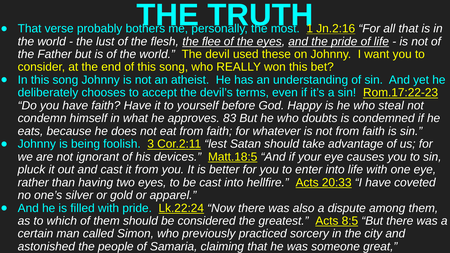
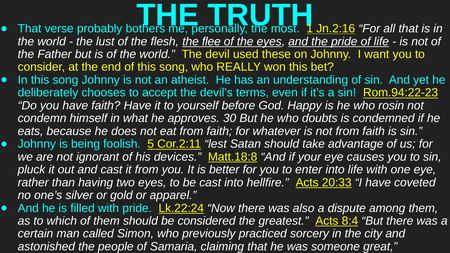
Rom.17:22-23: Rom.17:22-23 -> Rom.94:22-23 (401, 93)
steal: steal -> rosin (391, 106)
83: 83 -> 30 (230, 118)
3: 3 -> 5 (151, 144)
Matt.18:5: Matt.18:5 -> Matt.18:8 (233, 157)
8:5: 8:5 -> 8:4 (350, 221)
